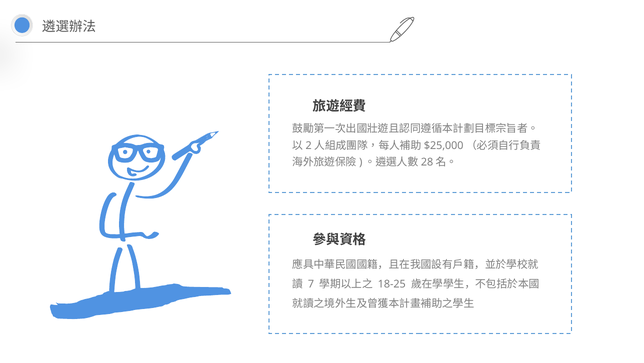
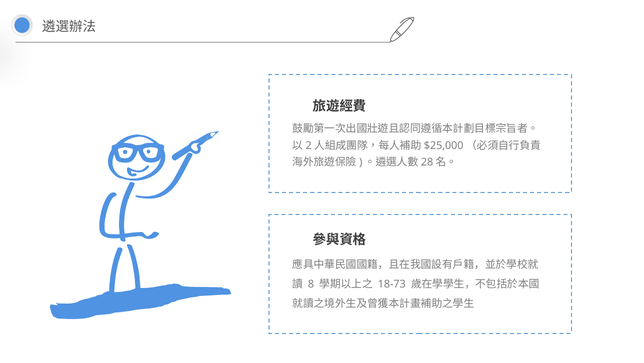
7: 7 -> 8 (311, 284)
18-25: 18-25 -> 18-73 (392, 284)
